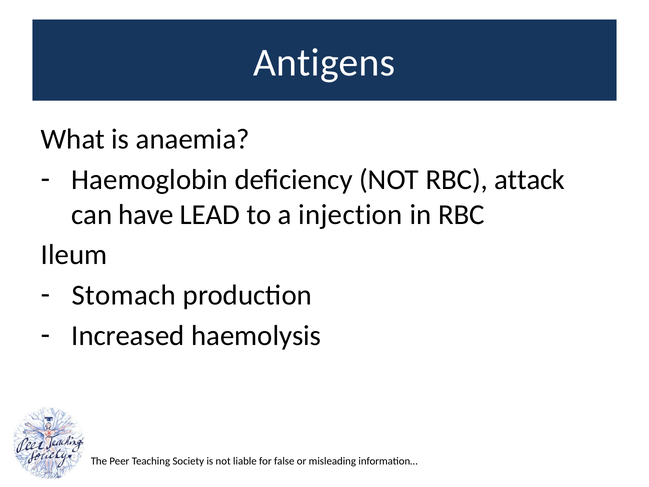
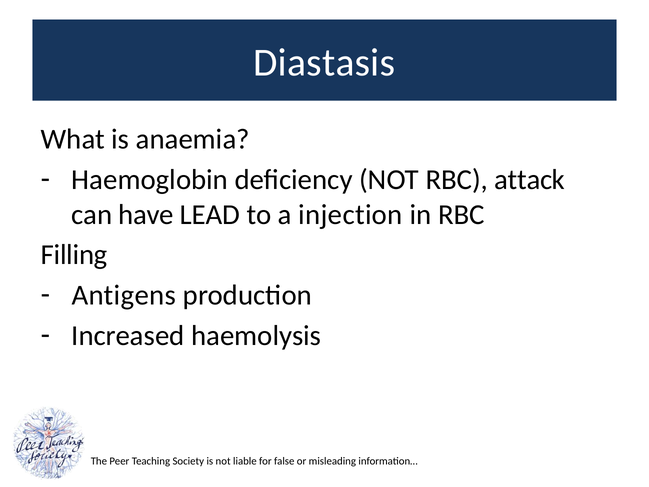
Antigens: Antigens -> Diastasis (324, 63)
Ileum: Ileum -> Filling (74, 255)
Stomach: Stomach -> Antigens (124, 295)
